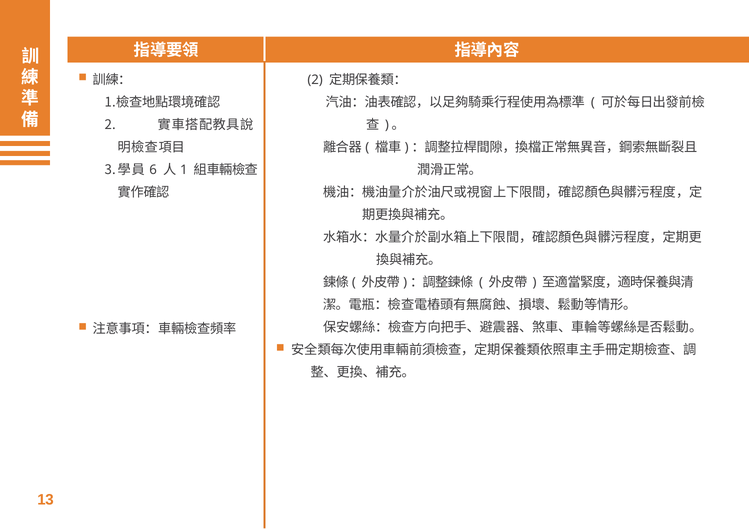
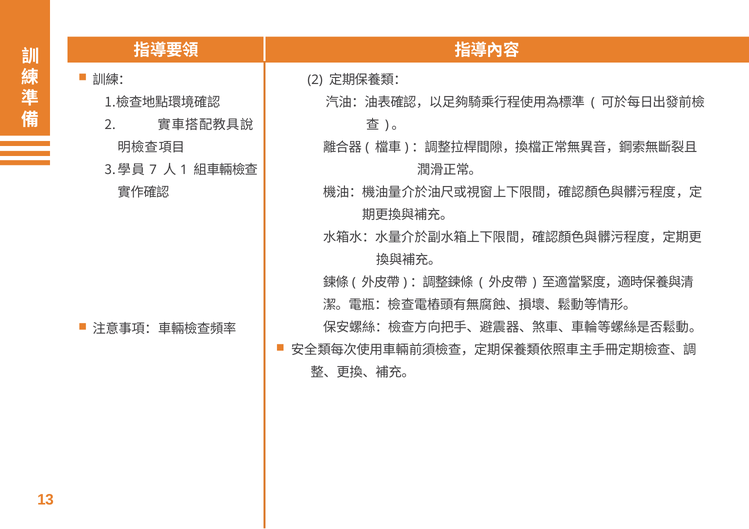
6: 6 -> 7 (153, 170)
